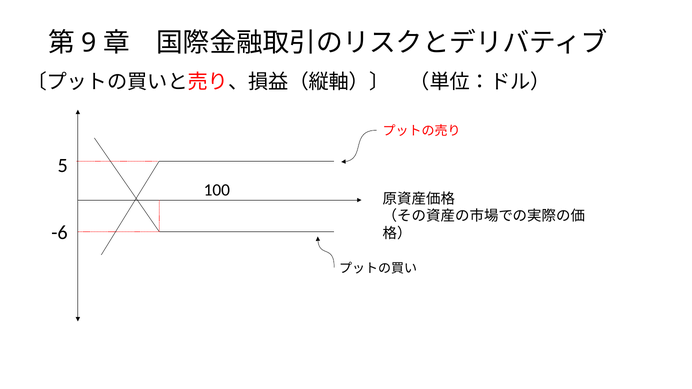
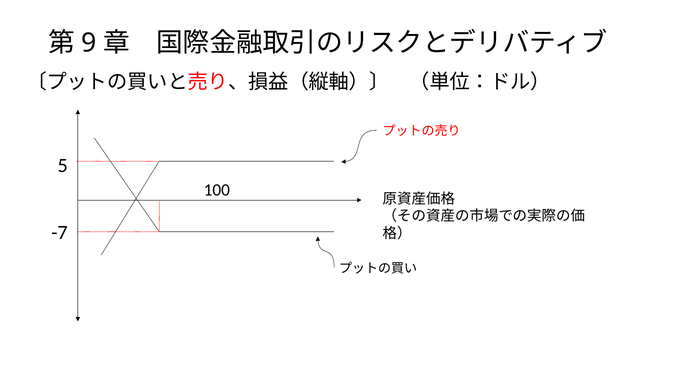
-6: -6 -> -7 (59, 233)
